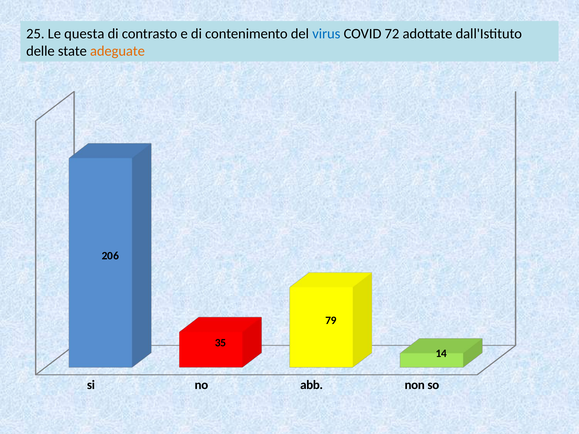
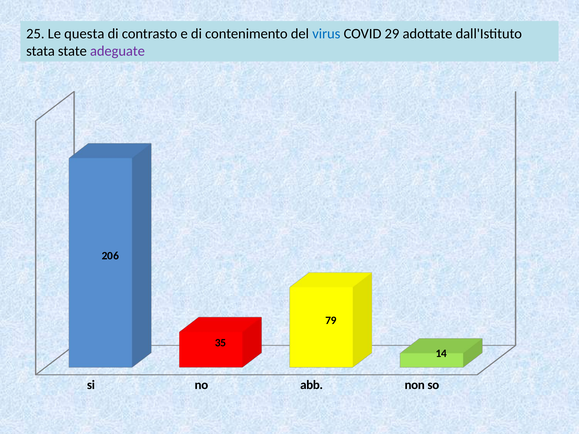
72: 72 -> 29 (392, 34)
delle: delle -> stata (40, 51)
adeguate colour: orange -> purple (117, 51)
